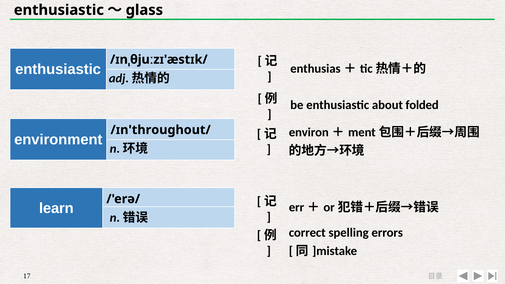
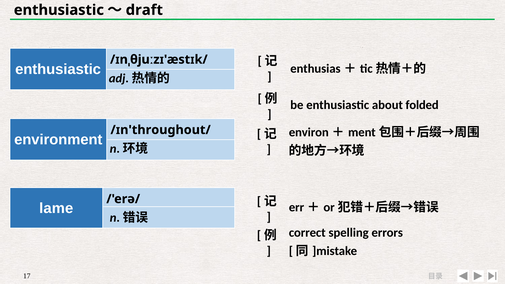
glass: glass -> draft (144, 10)
learn: learn -> lame (56, 208)
